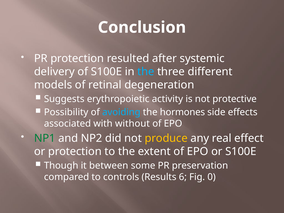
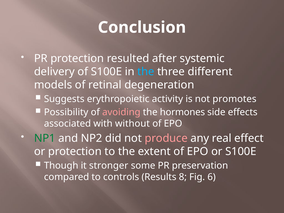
protective: protective -> promotes (234, 99)
avoiding colour: light blue -> pink (121, 112)
produce colour: yellow -> pink (166, 138)
between: between -> stronger (109, 166)
6: 6 -> 8 (183, 177)
0: 0 -> 6 (212, 177)
